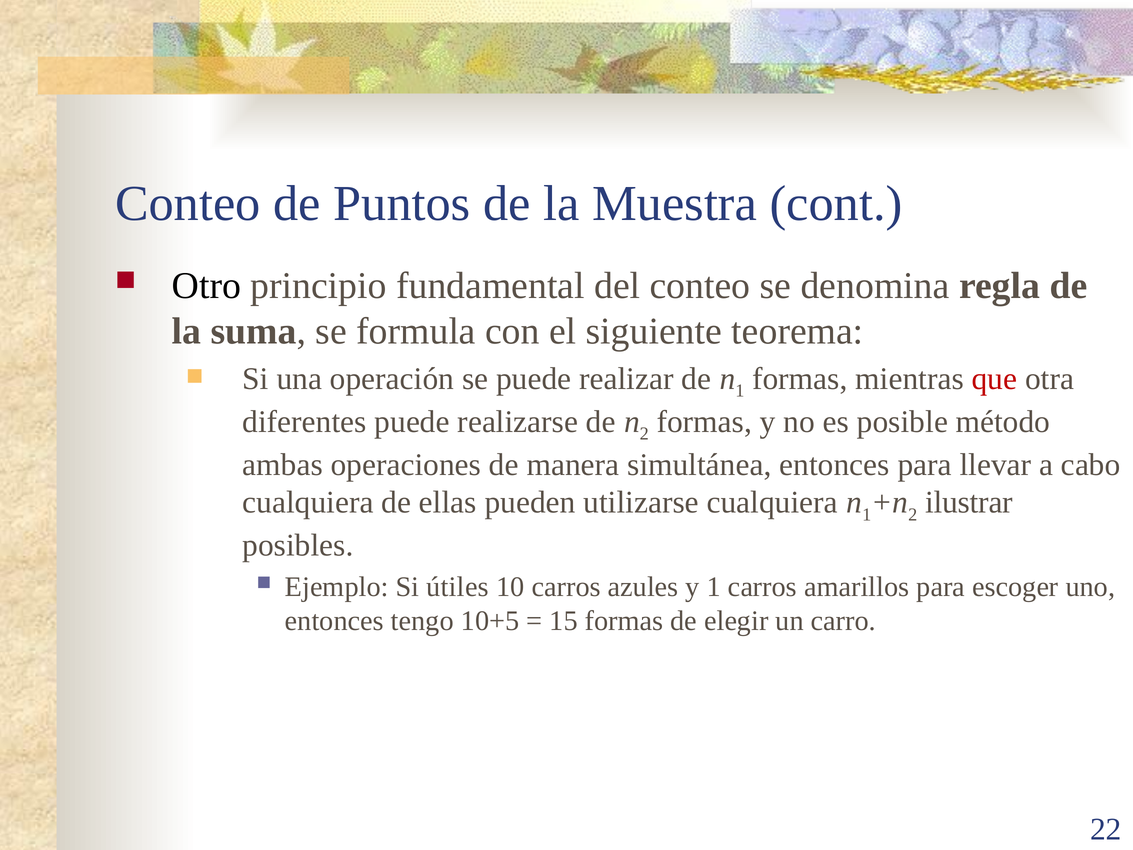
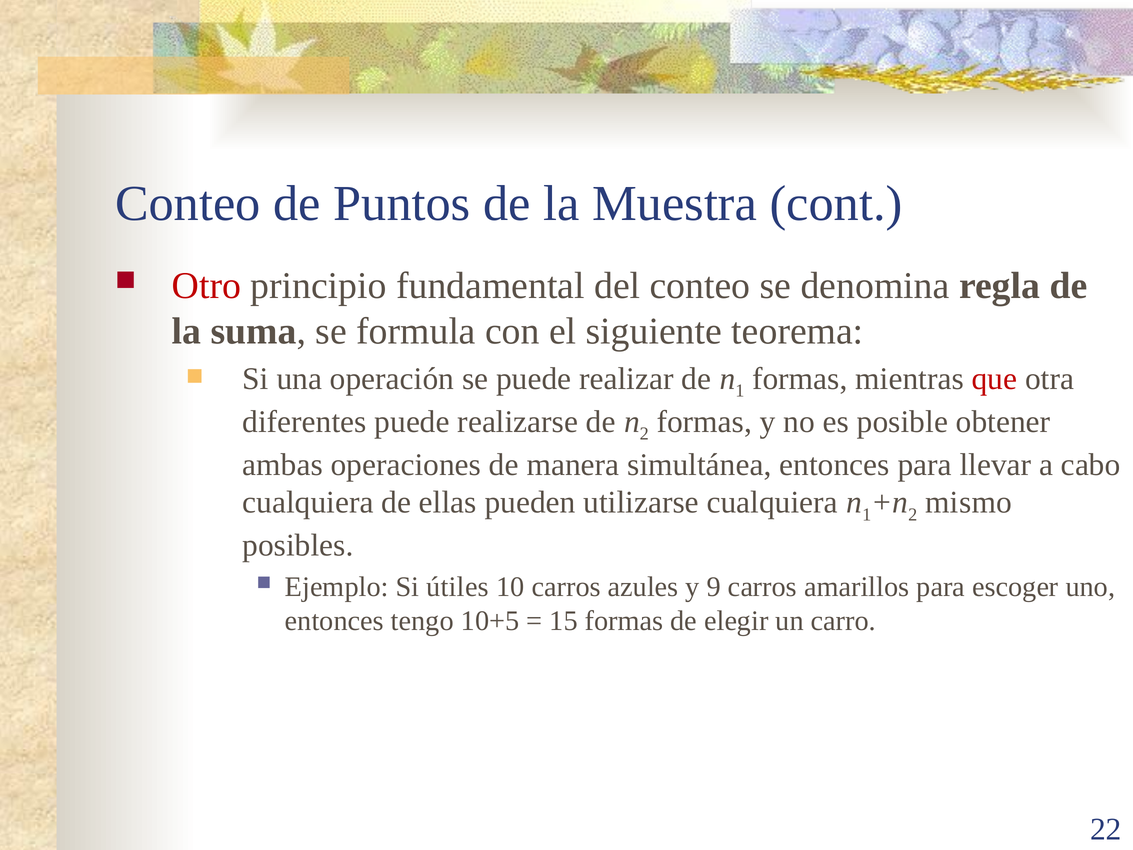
Otro colour: black -> red (206, 286)
método: método -> obtener (1003, 422)
ilustrar: ilustrar -> mismo (969, 502)
y 1: 1 -> 9 (714, 587)
